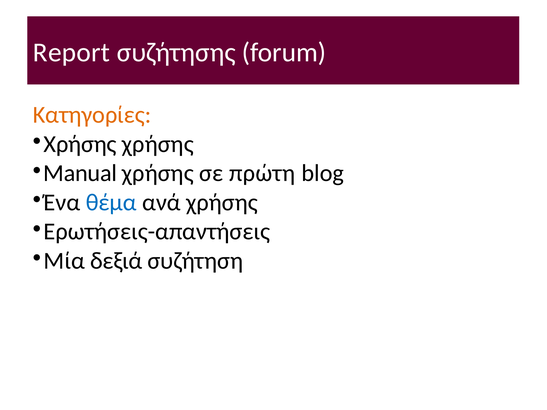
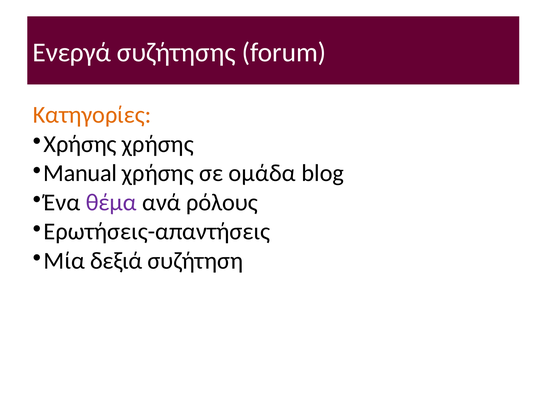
Report: Report -> Ενεργά (72, 52)
πρώτη: πρώτη -> ομάδα (262, 173)
θέμα colour: blue -> purple (111, 202)
ανά χρήσης: χρήσης -> ρόλους (222, 202)
